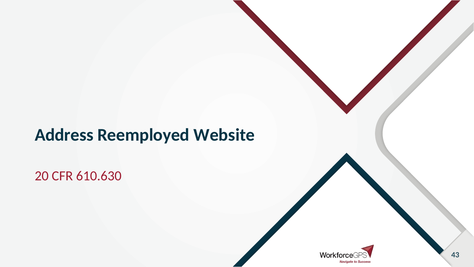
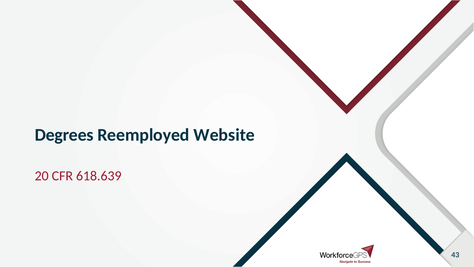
Address: Address -> Degrees (64, 135)
610.630: 610.630 -> 618.639 (99, 176)
